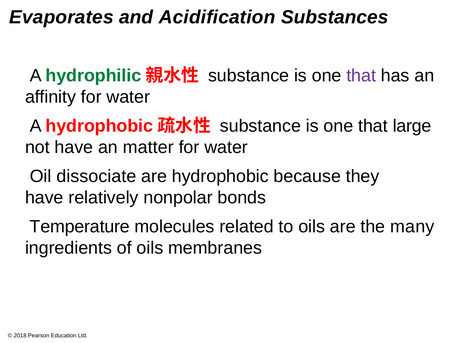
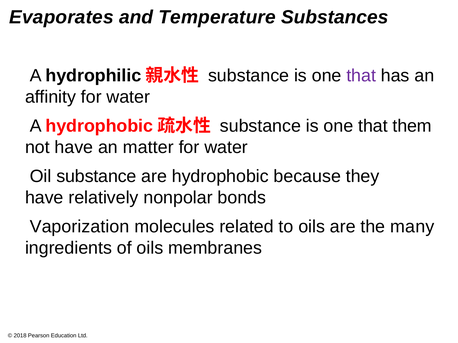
Acidification: Acidification -> Temperature (217, 17)
hydrophilic colour: green -> black (93, 76)
large: large -> them (412, 126)
Oil dissociate: dissociate -> substance (96, 176)
Temperature: Temperature -> Vaporization (80, 227)
